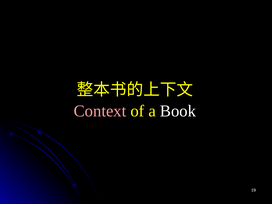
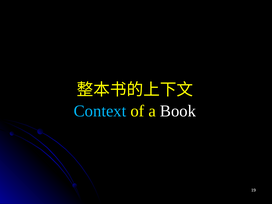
Context colour: pink -> light blue (100, 111)
